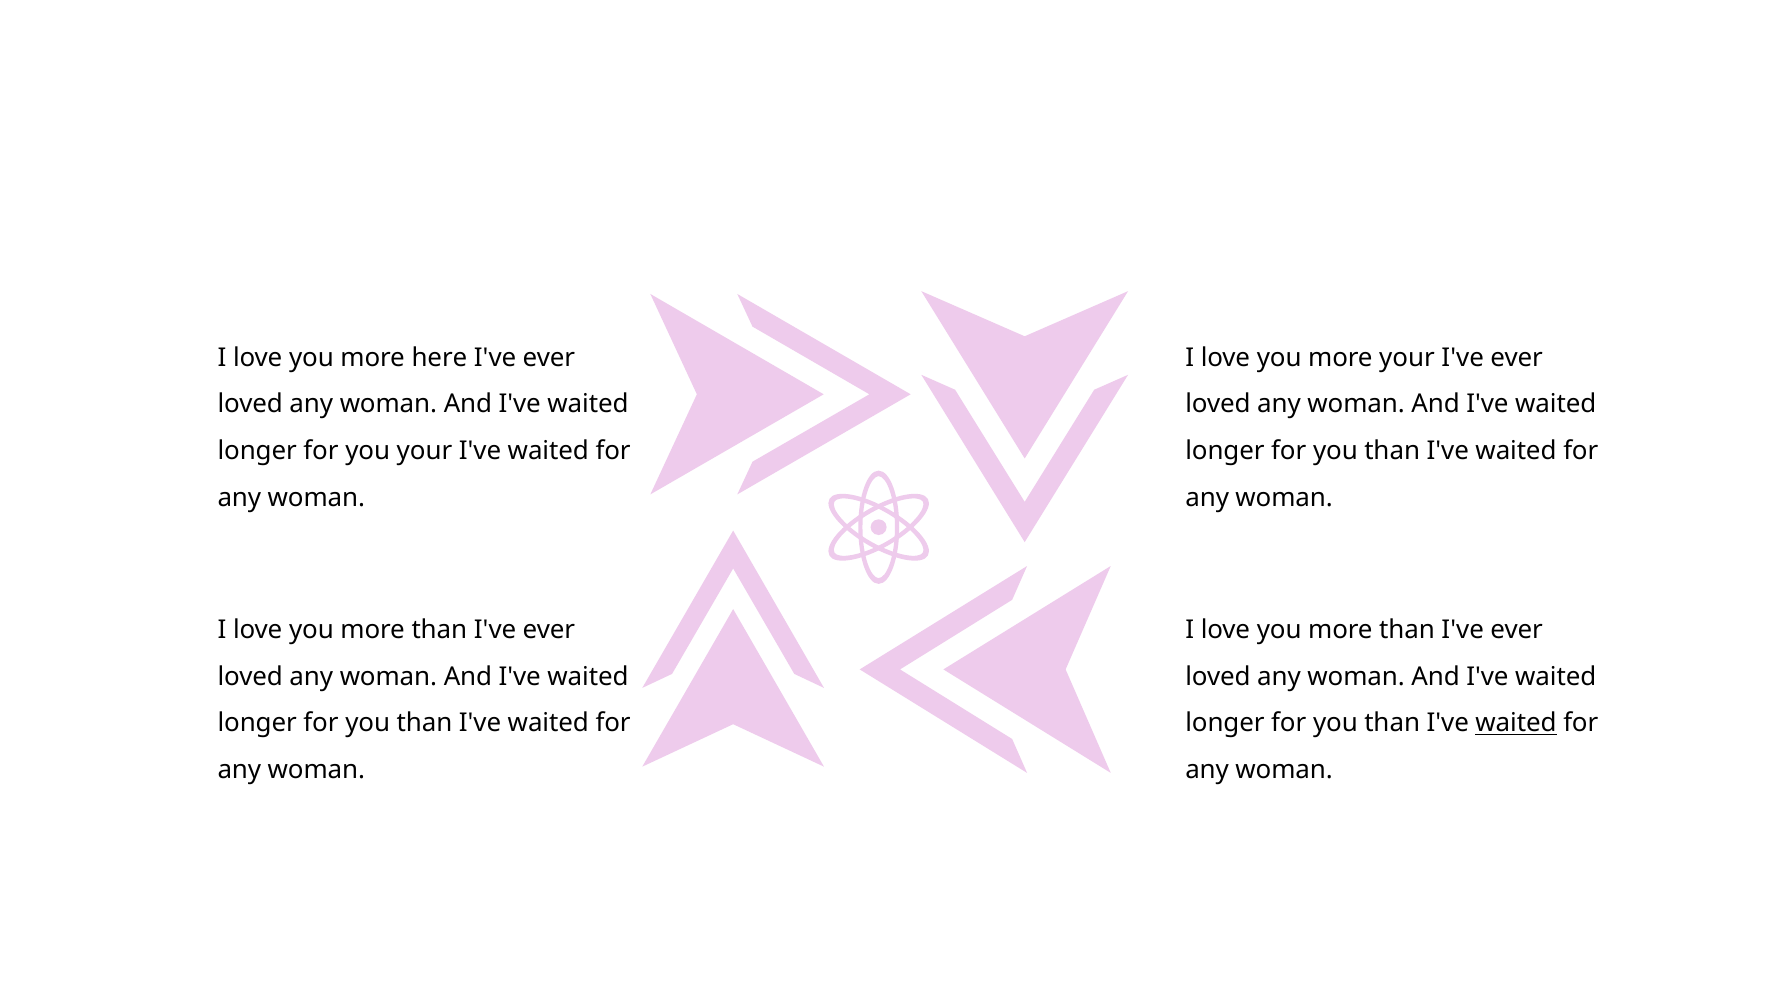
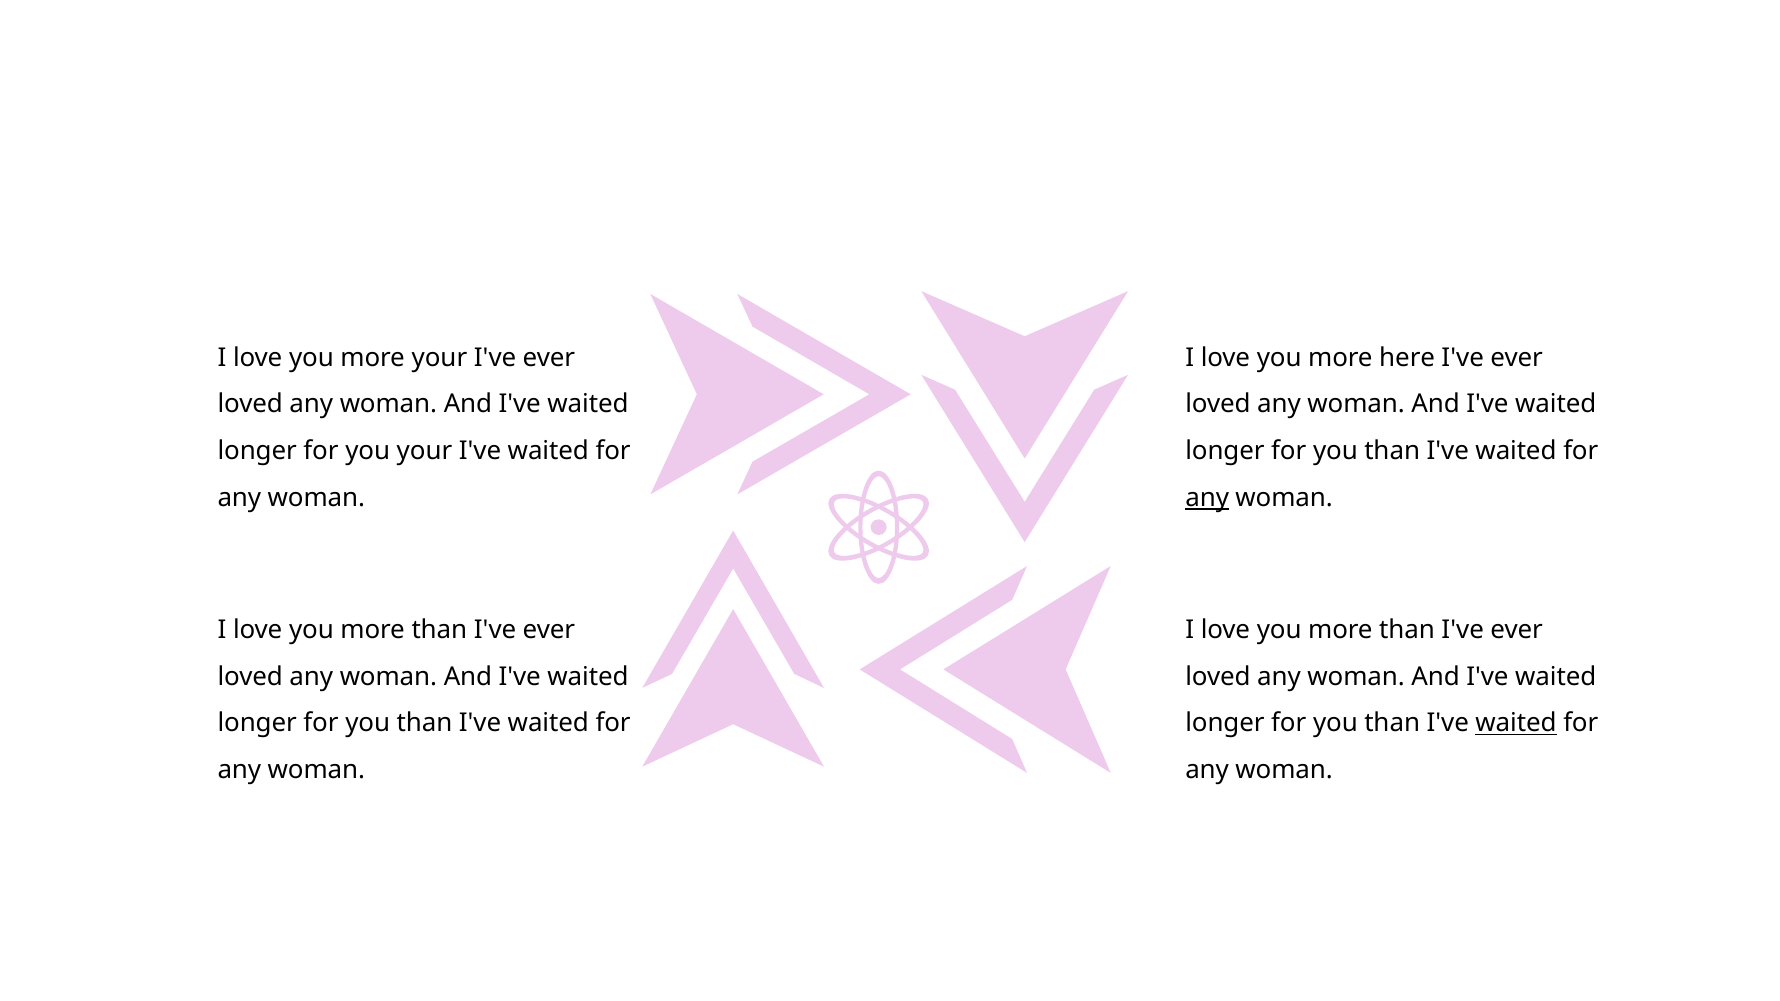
more here: here -> your (439, 358)
more your: your -> here (1407, 358)
any underline: none -> present (1207, 498)
